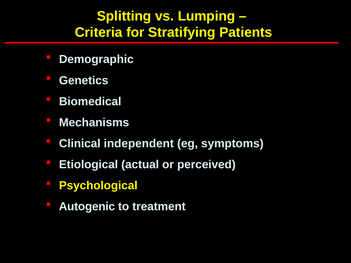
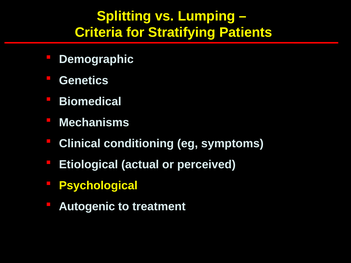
independent: independent -> conditioning (139, 144)
